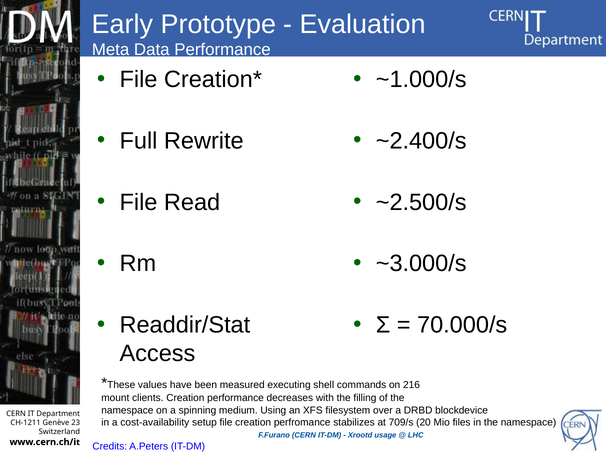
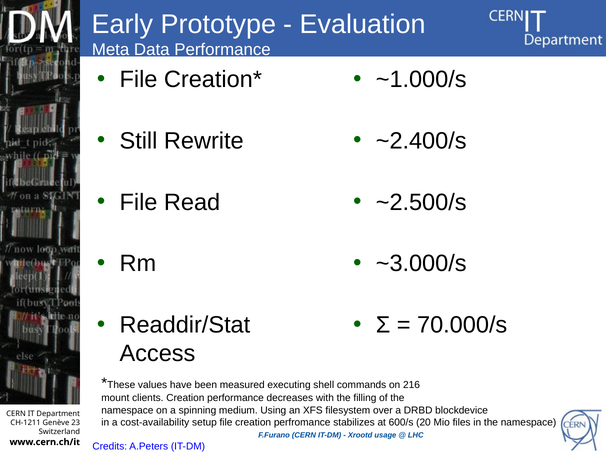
Full: Full -> Still (139, 141)
709/s: 709/s -> 600/s (401, 422)
